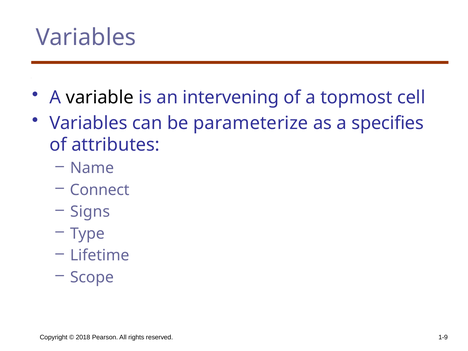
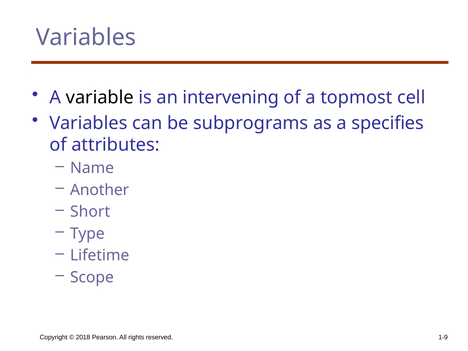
parameterize: parameterize -> subprograms (251, 123)
Connect: Connect -> Another (100, 190)
Signs: Signs -> Short (90, 212)
